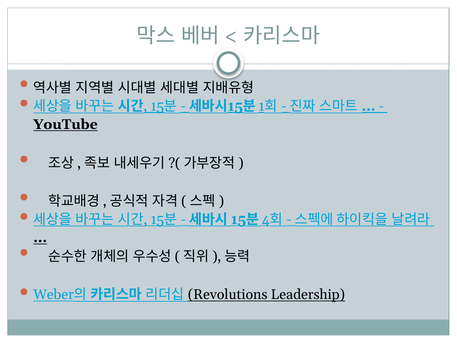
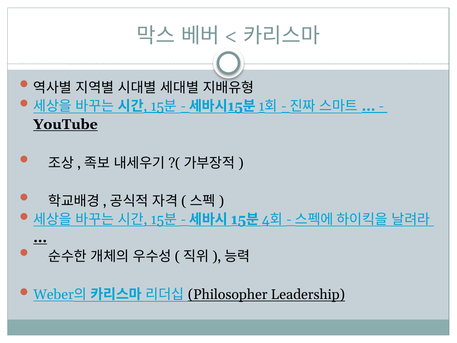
Revolutions: Revolutions -> Philosopher (228, 294)
